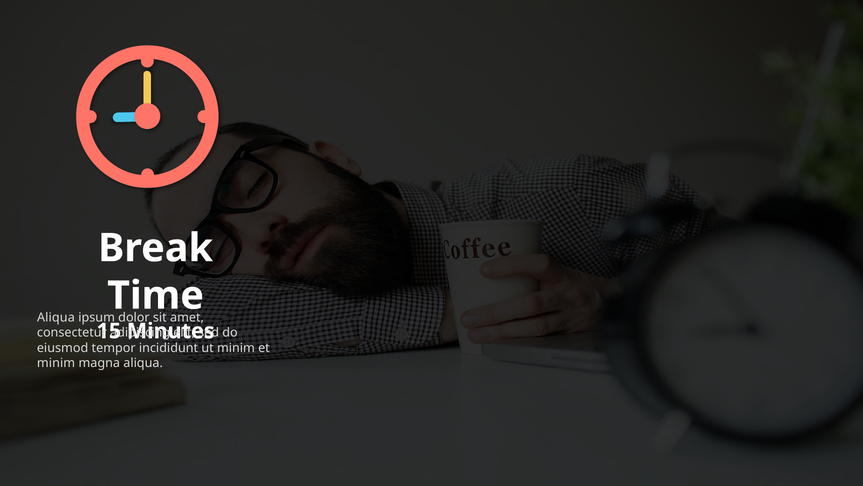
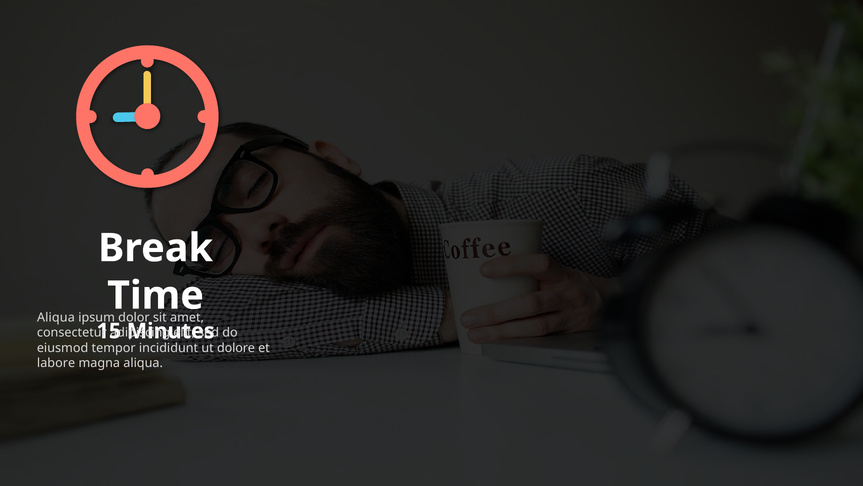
minim: minim -> dolore (236, 348)
minim: minim -> labore (56, 363)
